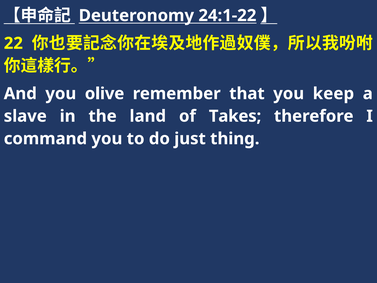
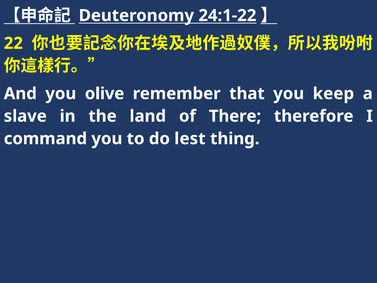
Takes: Takes -> There (235, 116)
just: just -> lest (190, 139)
